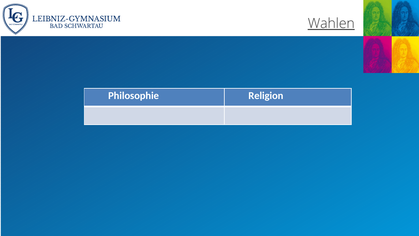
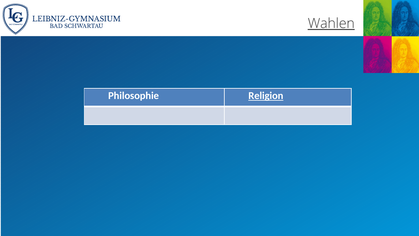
Religion underline: none -> present (266, 96)
